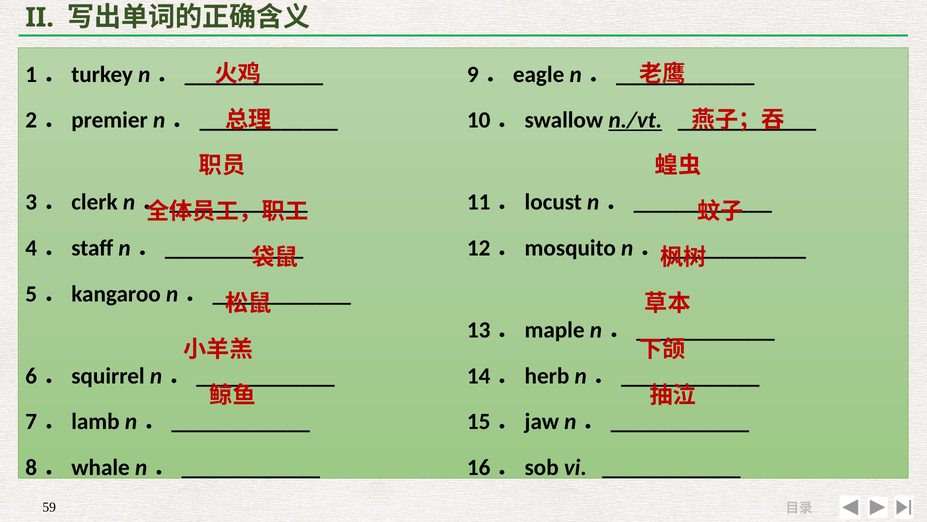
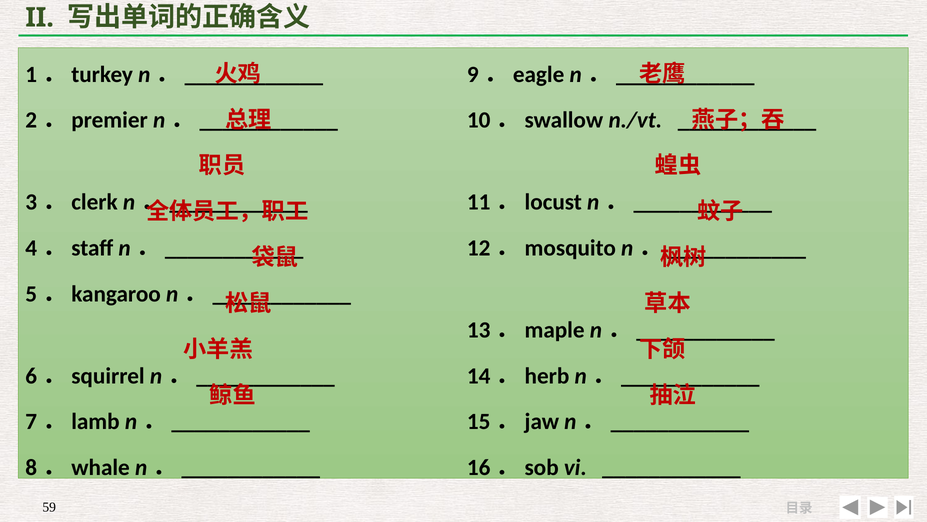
n./vt underline: present -> none (635, 120)
